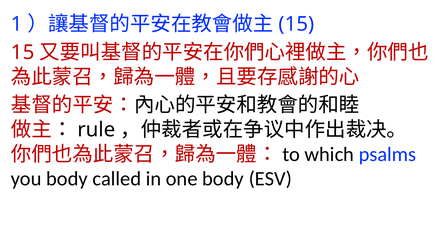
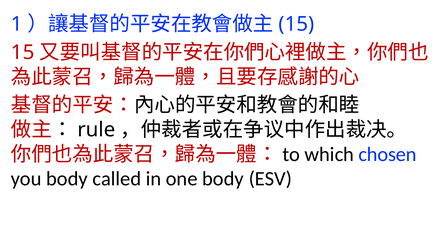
psalms: psalms -> chosen (388, 155)
